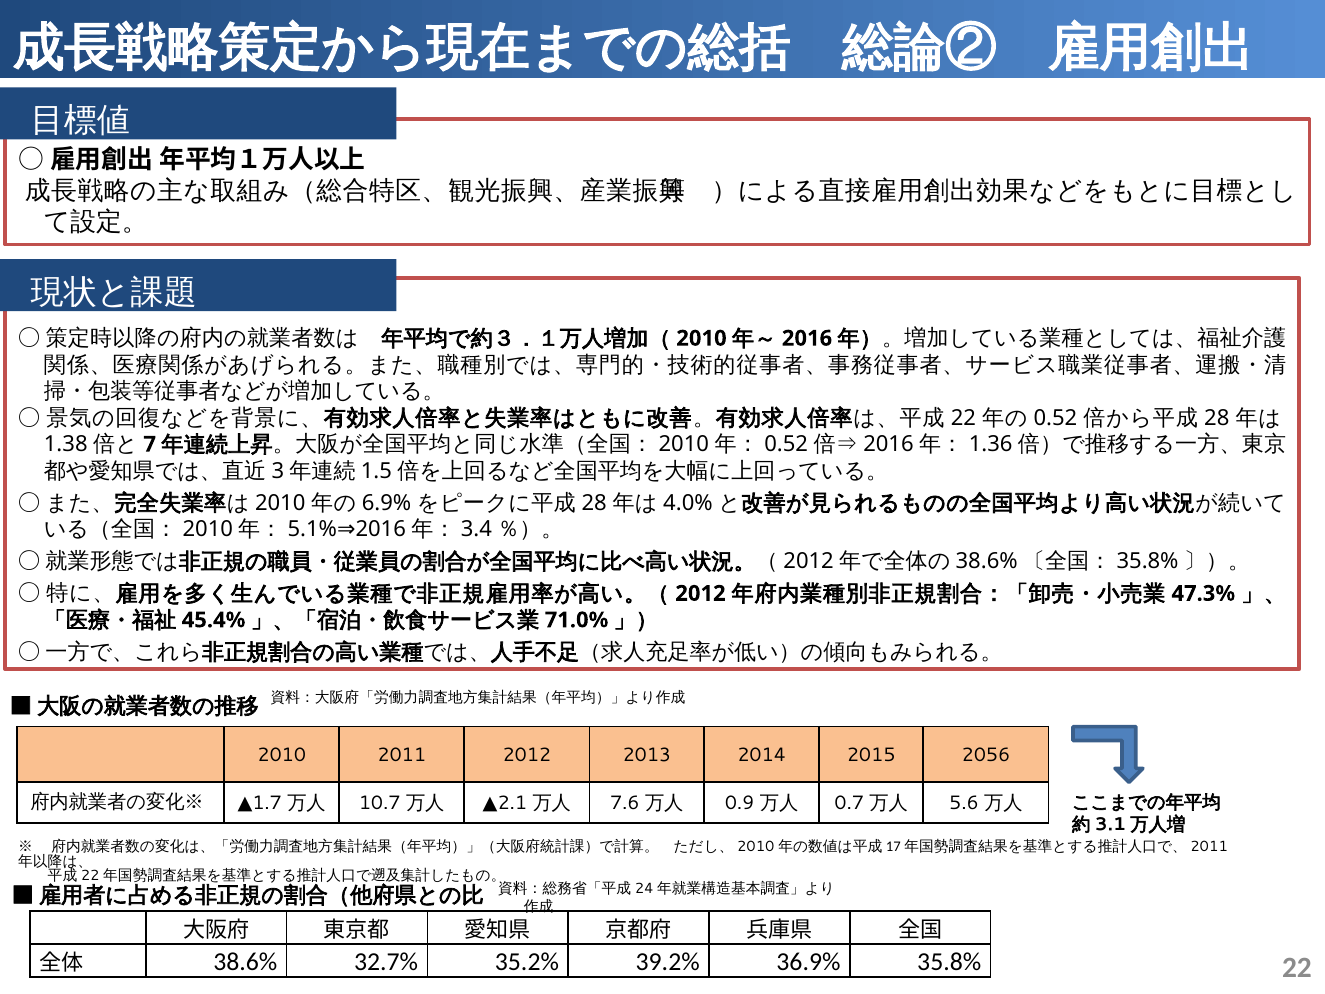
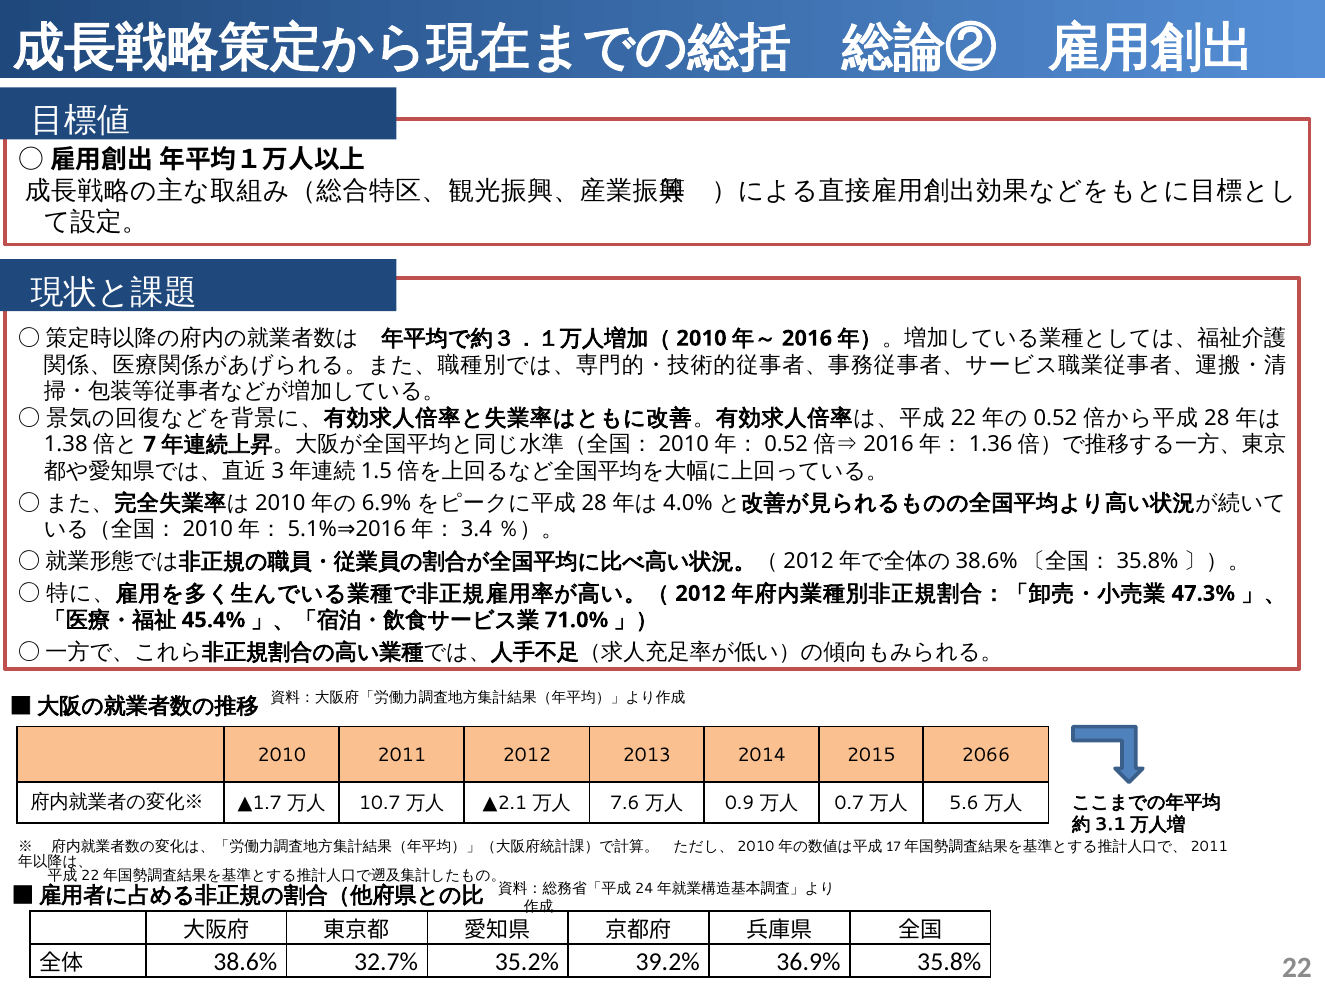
2056: 2056 -> 2066 (986, 755)
